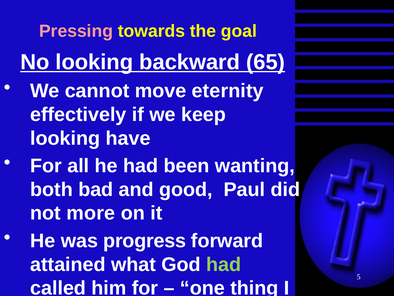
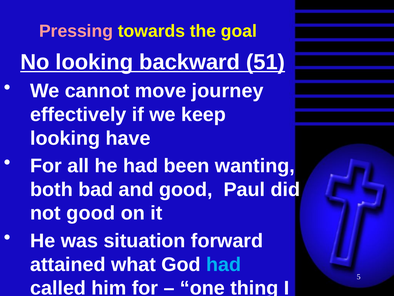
65: 65 -> 51 (266, 62)
eternity: eternity -> journey (228, 91)
not more: more -> good (91, 213)
progress: progress -> situation (145, 240)
had colour: light green -> light blue (224, 264)
